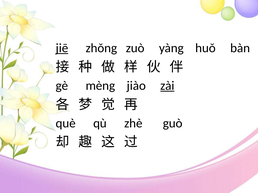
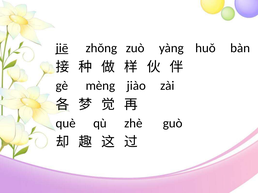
zài underline: present -> none (167, 86)
